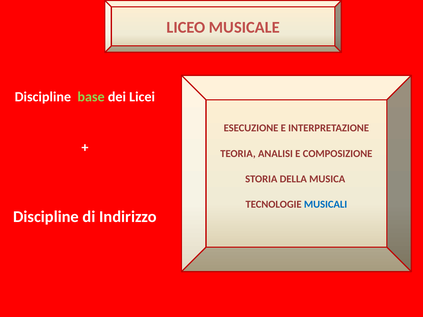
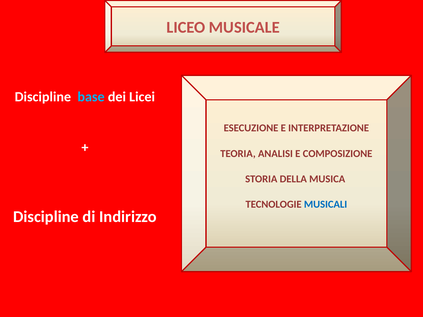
base colour: light green -> light blue (91, 97)
